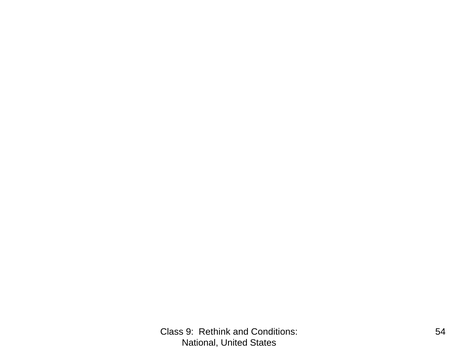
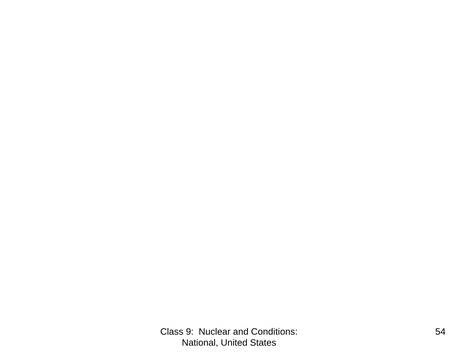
Rethink: Rethink -> Nuclear (215, 332)
